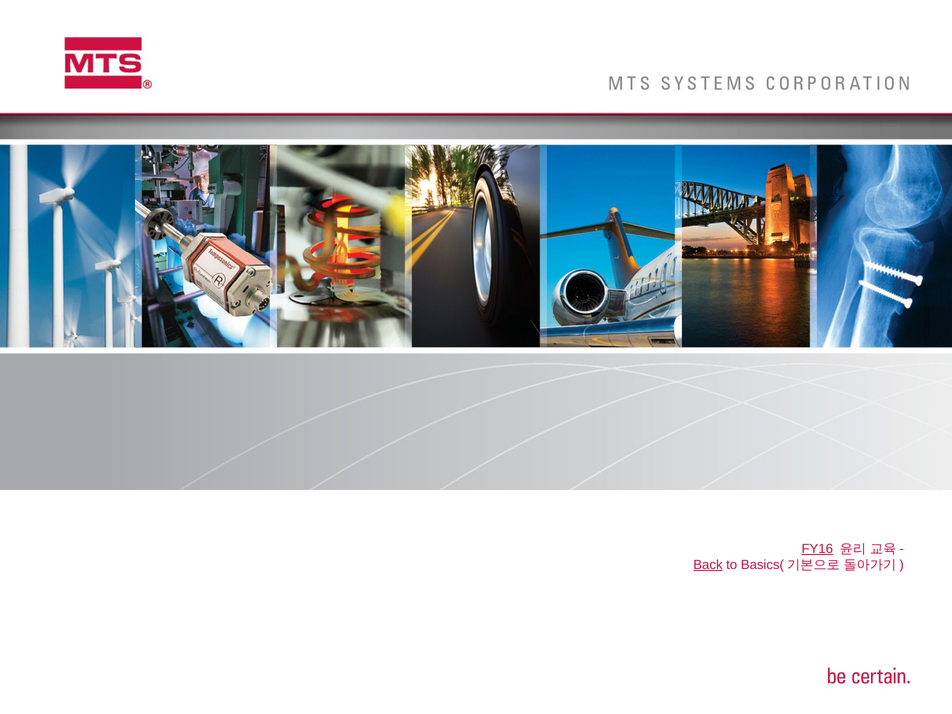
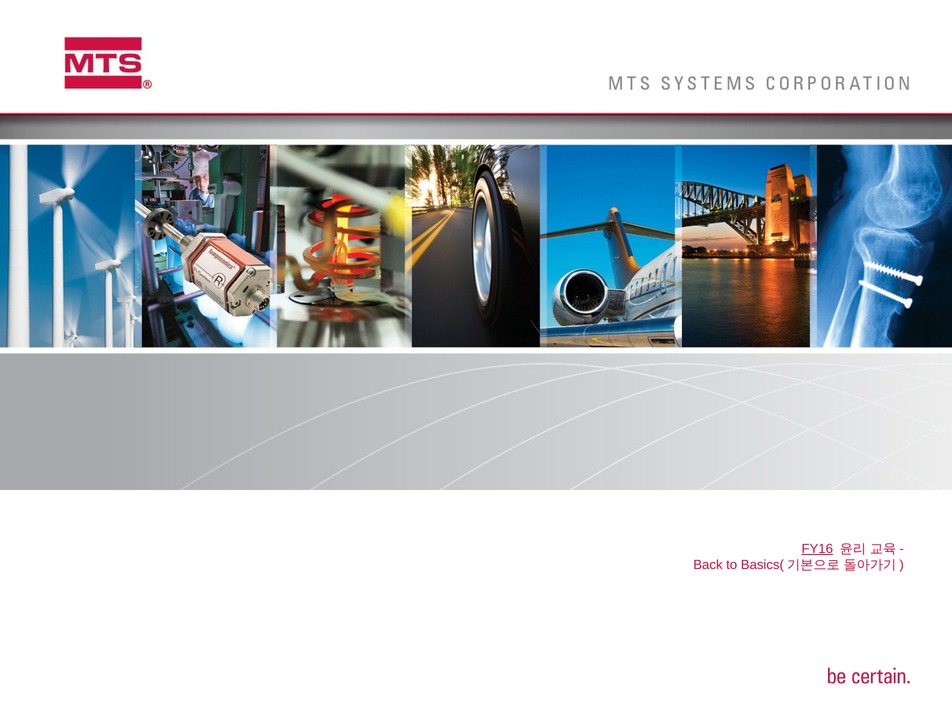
Back underline: present -> none (708, 565)
